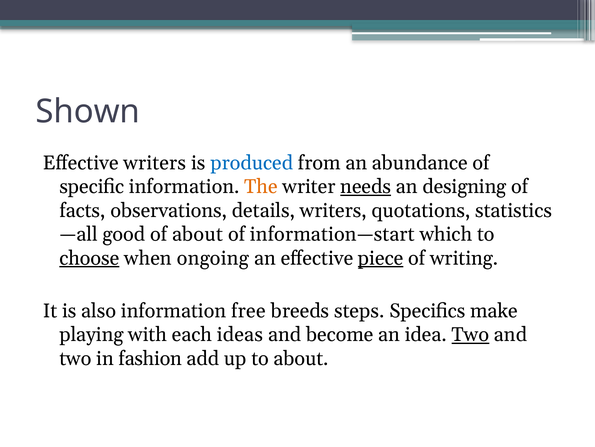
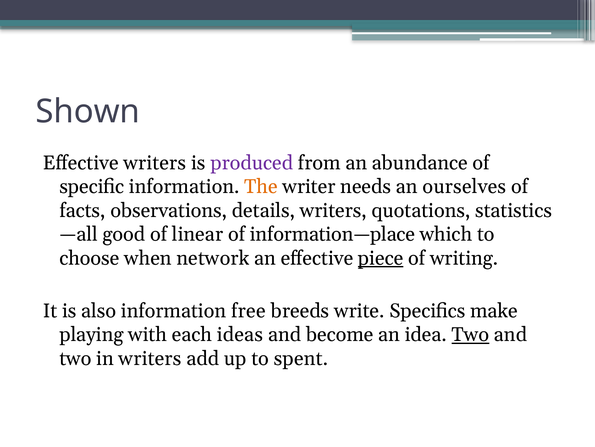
produced colour: blue -> purple (252, 163)
needs underline: present -> none (366, 186)
designing: designing -> ourselves (464, 186)
of about: about -> linear (198, 234)
information—start: information—start -> information—place (332, 234)
choose underline: present -> none (89, 258)
ongoing: ongoing -> network (213, 258)
steps: steps -> write (359, 310)
in fashion: fashion -> writers (150, 358)
to about: about -> spent (301, 358)
